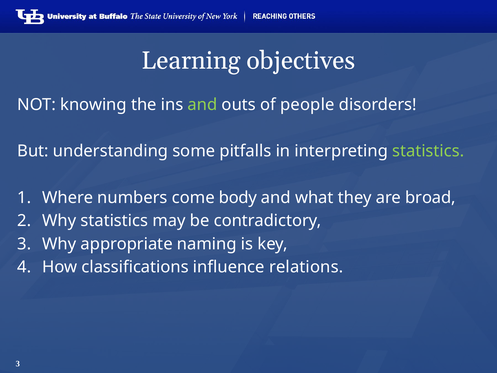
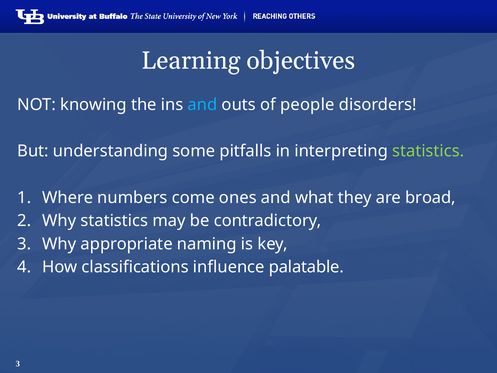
and colour: light green -> light blue (202, 105)
body: body -> ones (238, 197)
relations: relations -> palatable (306, 267)
